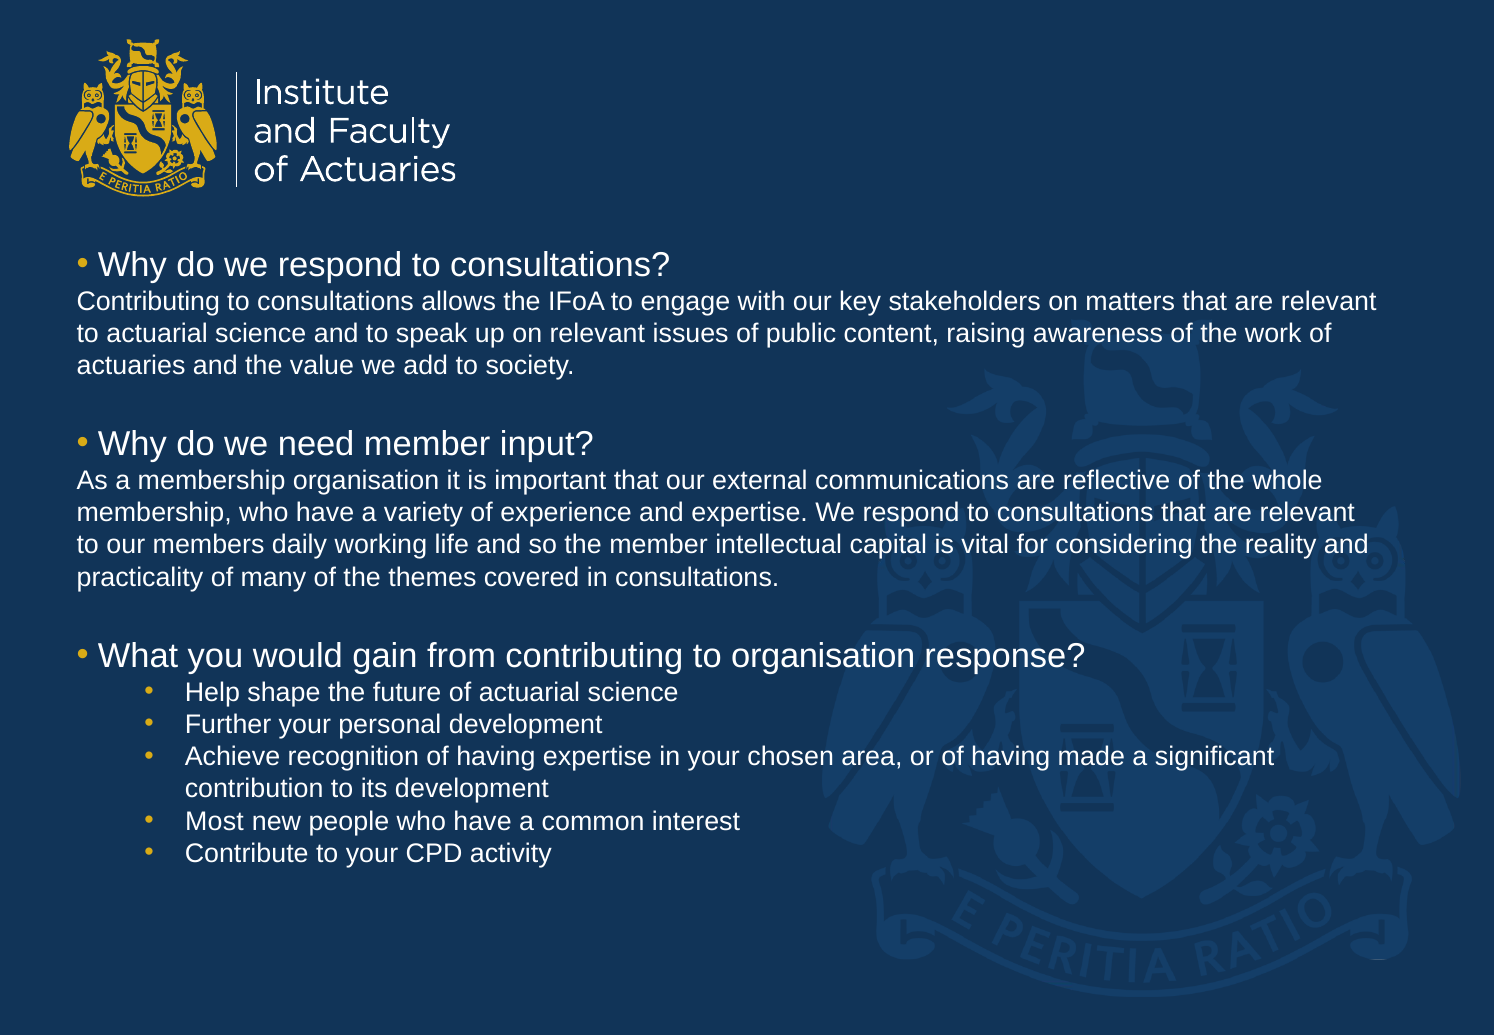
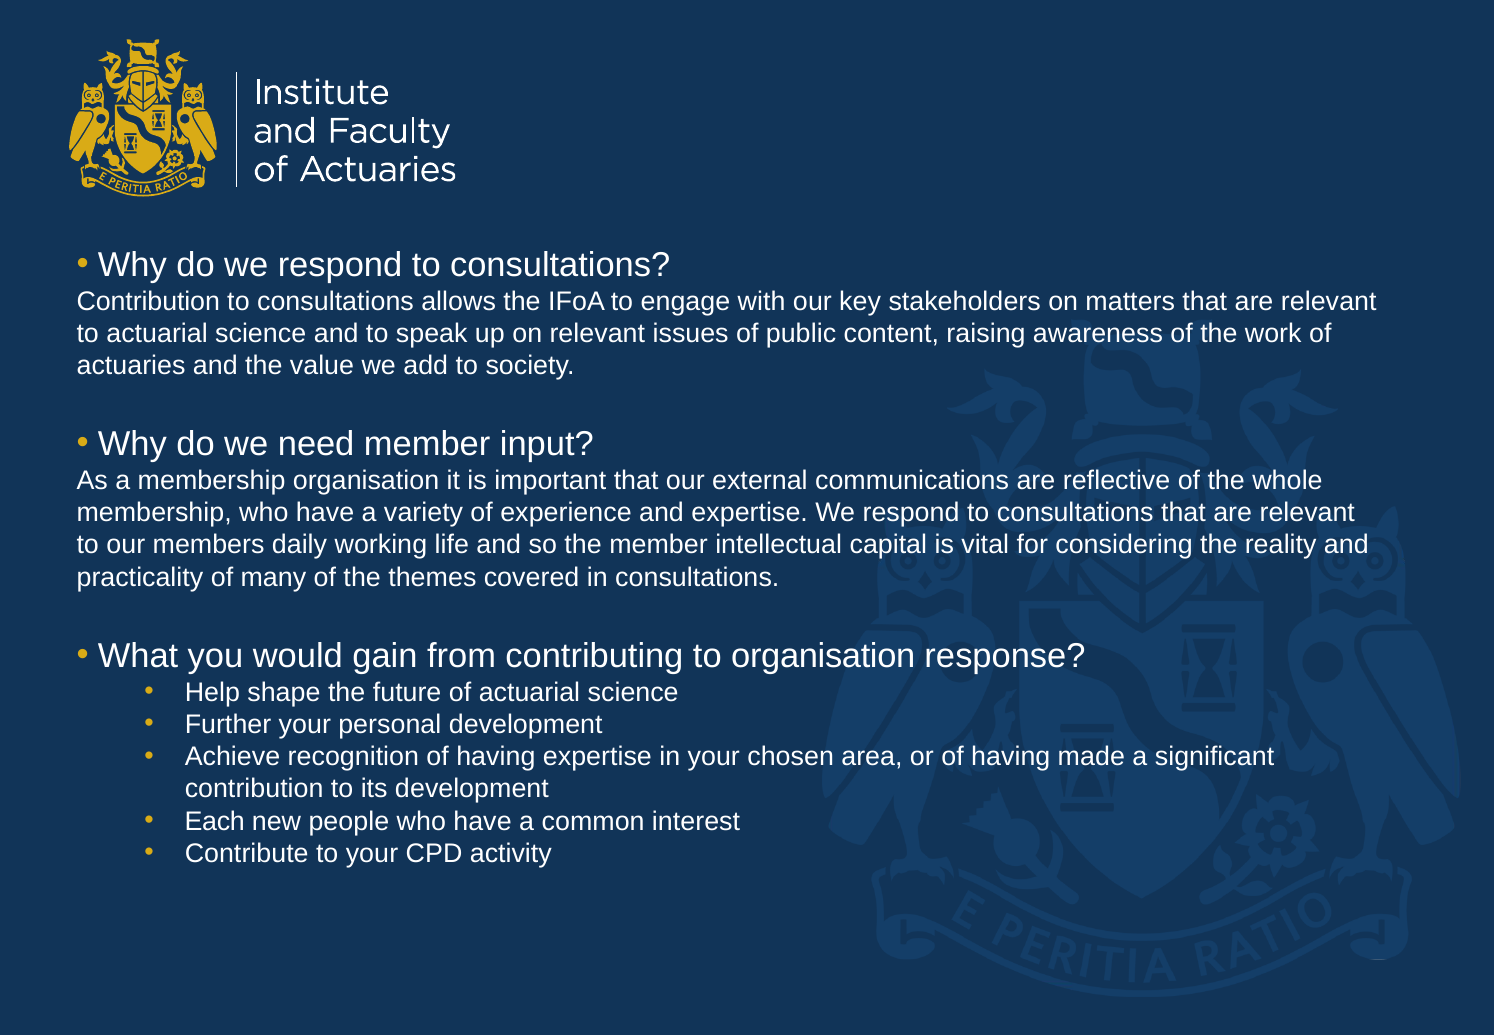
Contributing: Contributing -> Contribution (148, 301)
Most: Most -> Each (215, 821)
